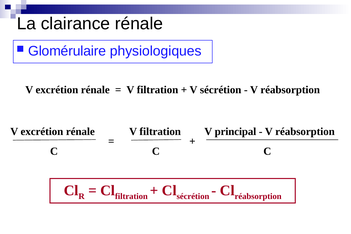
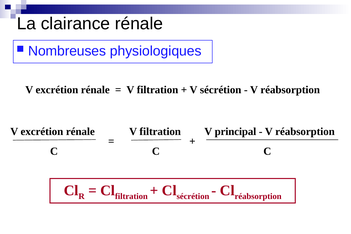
Glomérulaire: Glomérulaire -> Nombreuses (67, 51)
